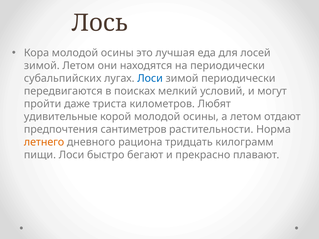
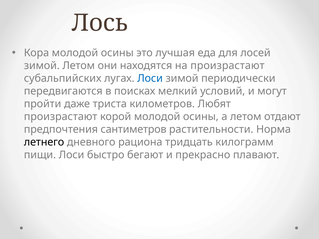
на периодически: периодически -> произрастают (227, 66)
удивительные: удивительные -> произрастают (61, 117)
летнего colour: orange -> black (44, 142)
